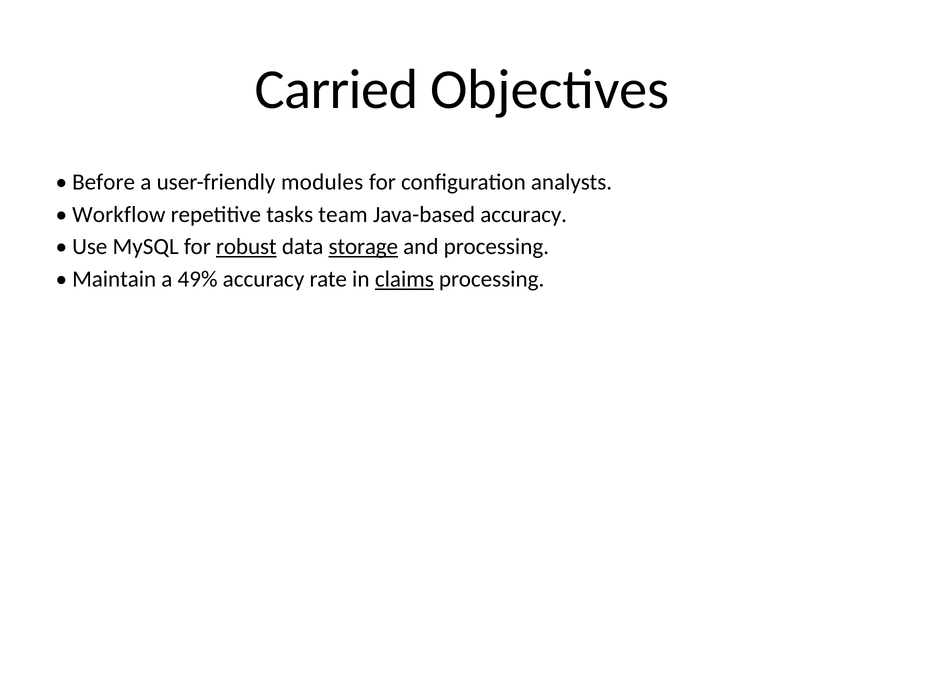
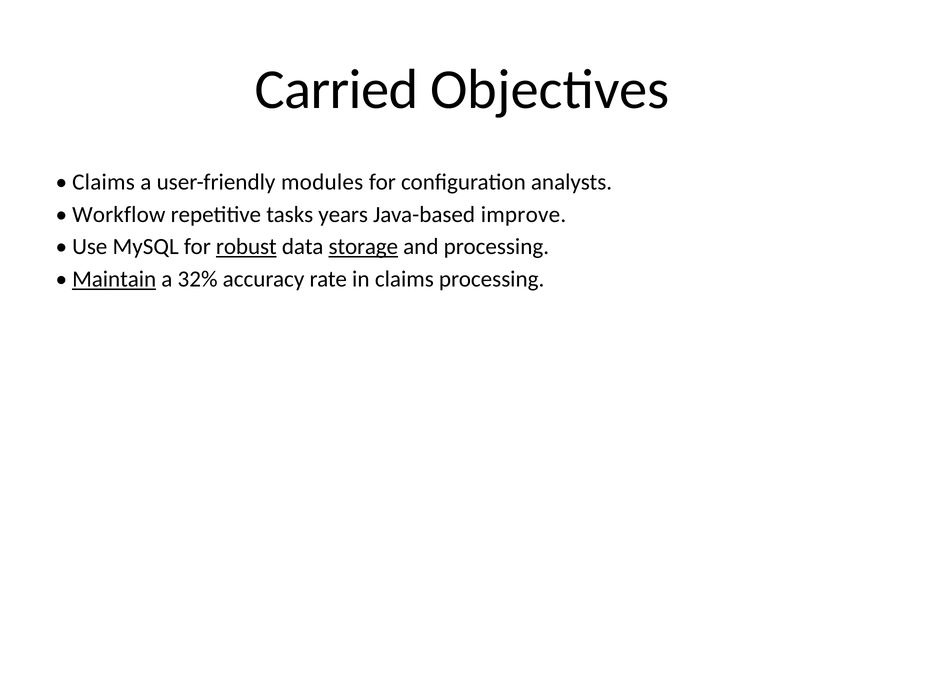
Before: Before -> Claims (104, 182)
team: team -> years (343, 214)
Java-based accuracy: accuracy -> improve (524, 214)
Maintain underline: none -> present (114, 279)
49%: 49% -> 32% (198, 279)
claims underline: present -> none (404, 279)
